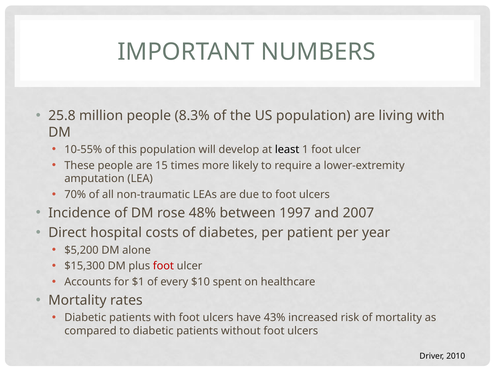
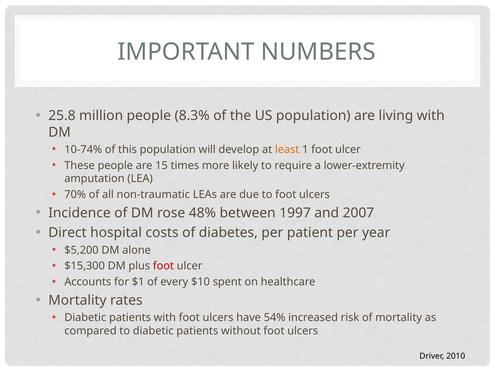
10-55%: 10-55% -> 10-74% (83, 150)
least colour: black -> orange (287, 150)
43%: 43% -> 54% (275, 318)
